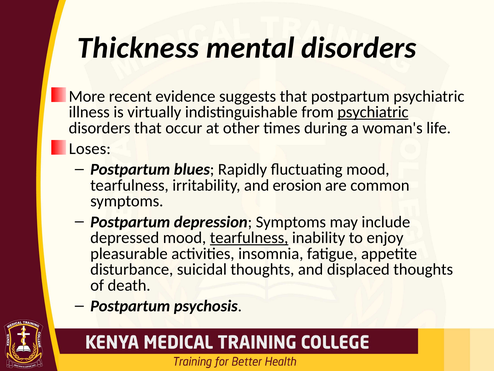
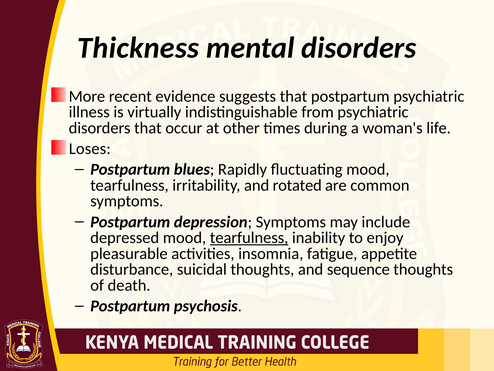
psychiatric underline: present -> none (373, 112)
erosion: erosion -> rotated (297, 185)
displaced: displaced -> sequence (358, 269)
